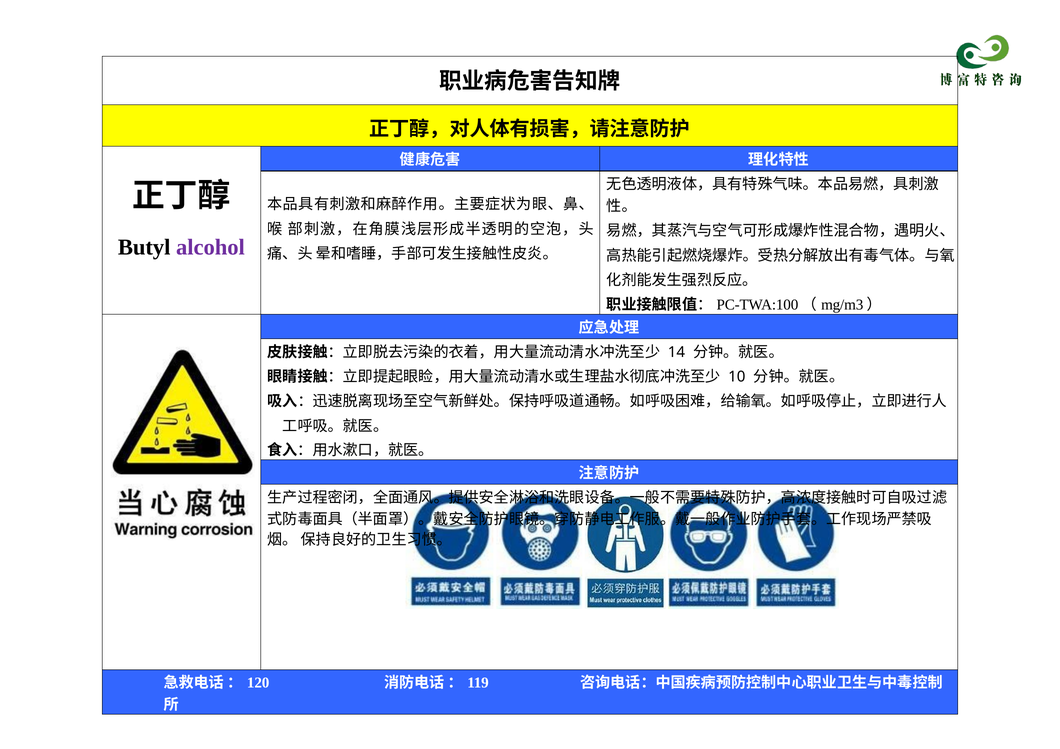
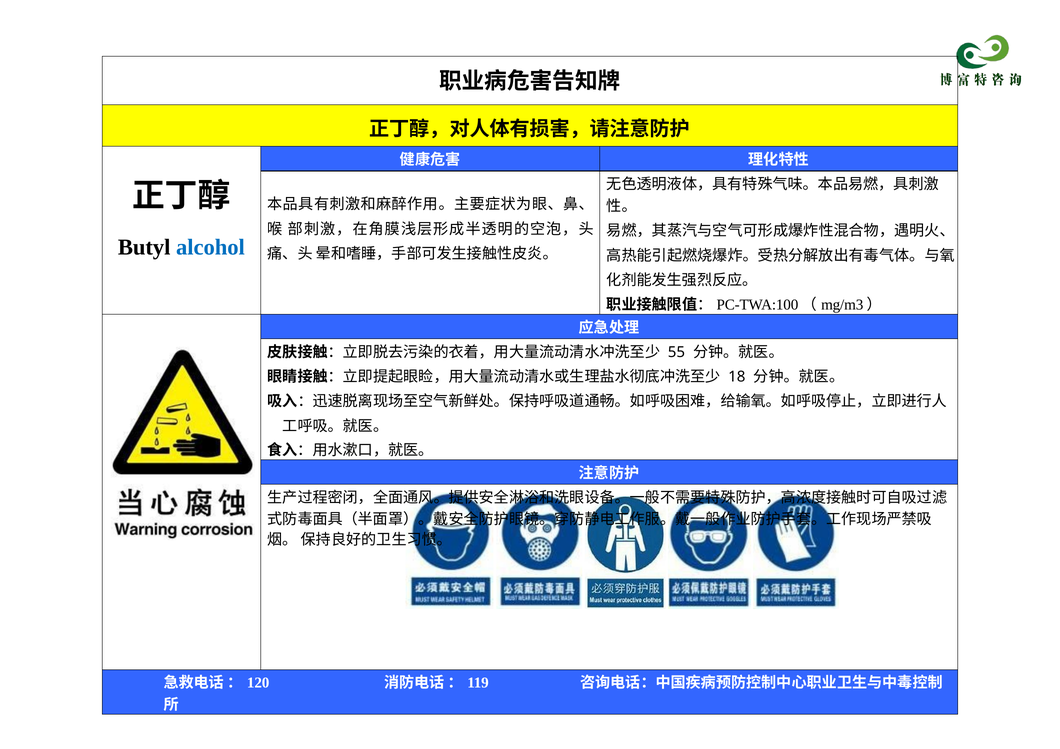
alcohol colour: purple -> blue (210, 247)
14: 14 -> 55 (676, 353)
10: 10 -> 18 (737, 377)
